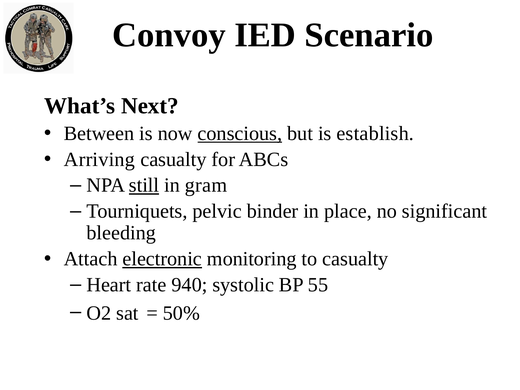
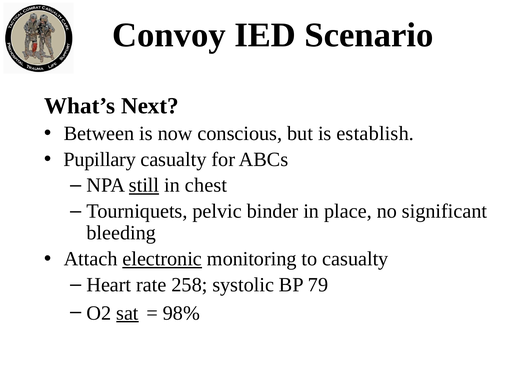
conscious underline: present -> none (240, 133)
Arriving: Arriving -> Pupillary (100, 159)
gram: gram -> chest (206, 185)
940: 940 -> 258 (189, 285)
55: 55 -> 79 (318, 285)
sat underline: none -> present (127, 313)
50%: 50% -> 98% (181, 313)
